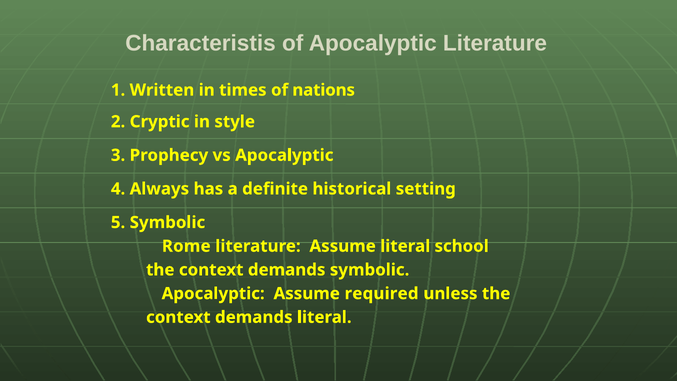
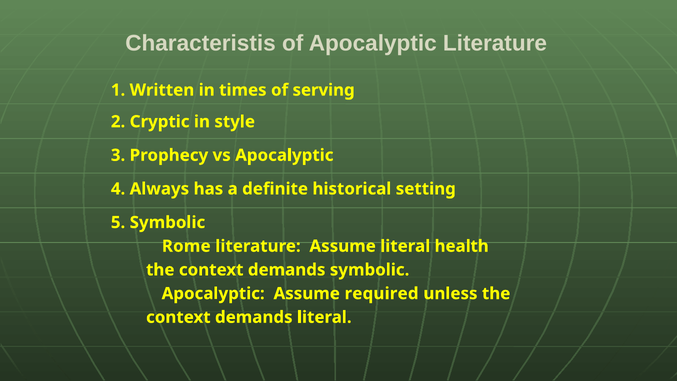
nations: nations -> serving (324, 90)
school: school -> health (462, 246)
